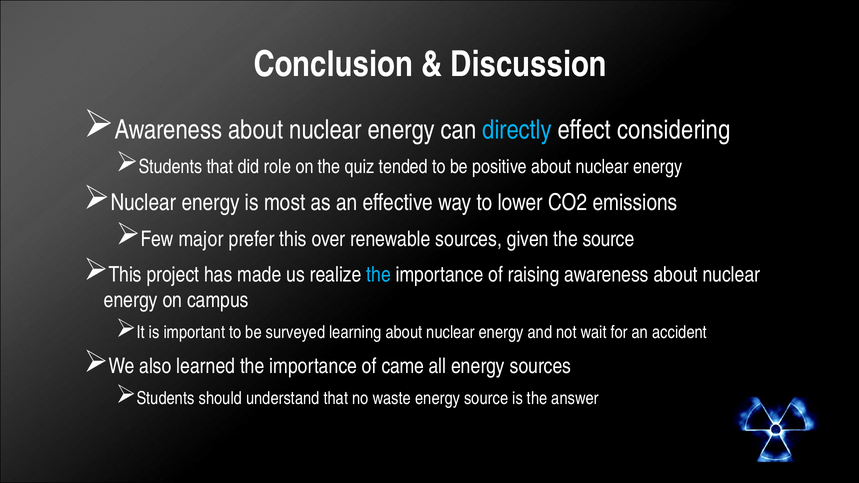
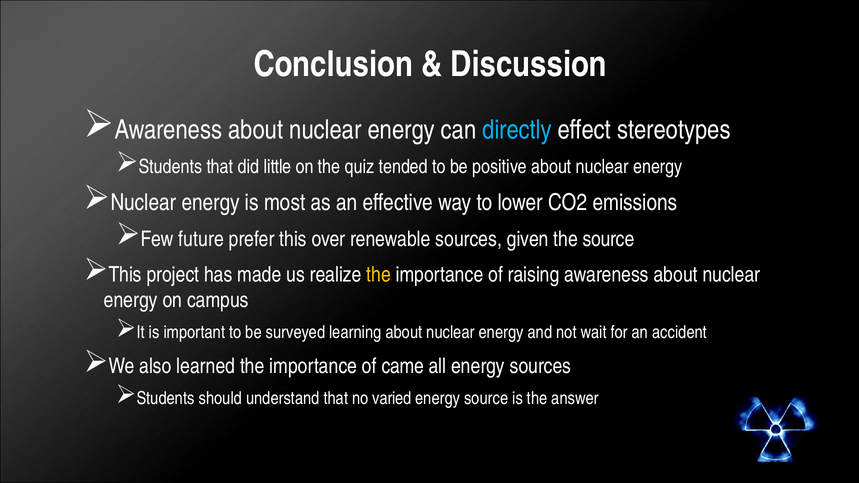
considering: considering -> stereotypes (674, 130)
role: role -> little (278, 167)
major: major -> future (201, 239)
the colour: light blue -> yellow (379, 275)
waste: waste -> varied (392, 399)
